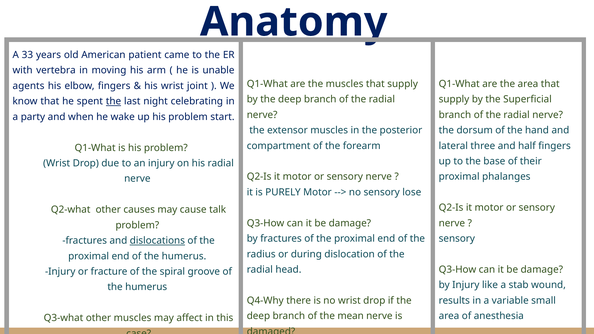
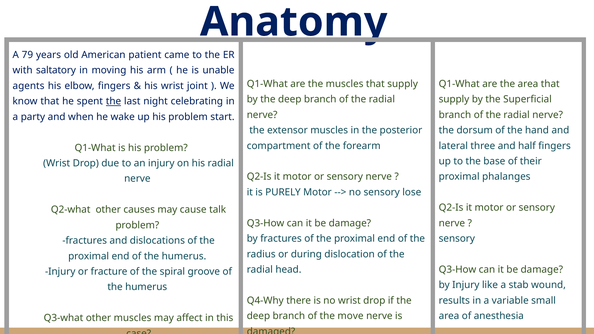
33: 33 -> 79 (27, 55)
vertebra: vertebra -> saltatory (56, 70)
dislocations underline: present -> none (157, 241)
mean: mean -> move (350, 316)
